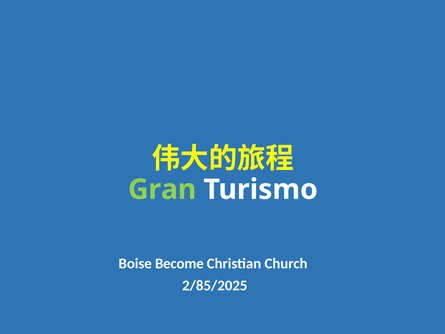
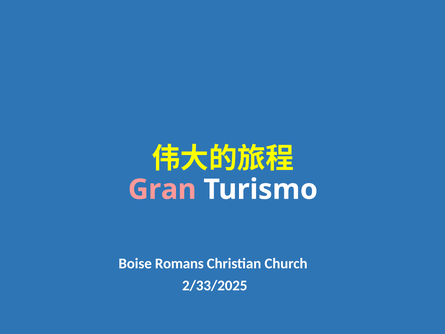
Gran colour: light green -> pink (162, 189)
Become: Become -> Romans (179, 263)
2/85/2025: 2/85/2025 -> 2/33/2025 (215, 286)
